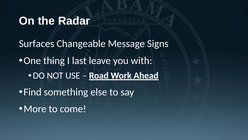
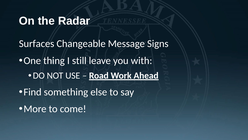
last: last -> still (79, 60)
